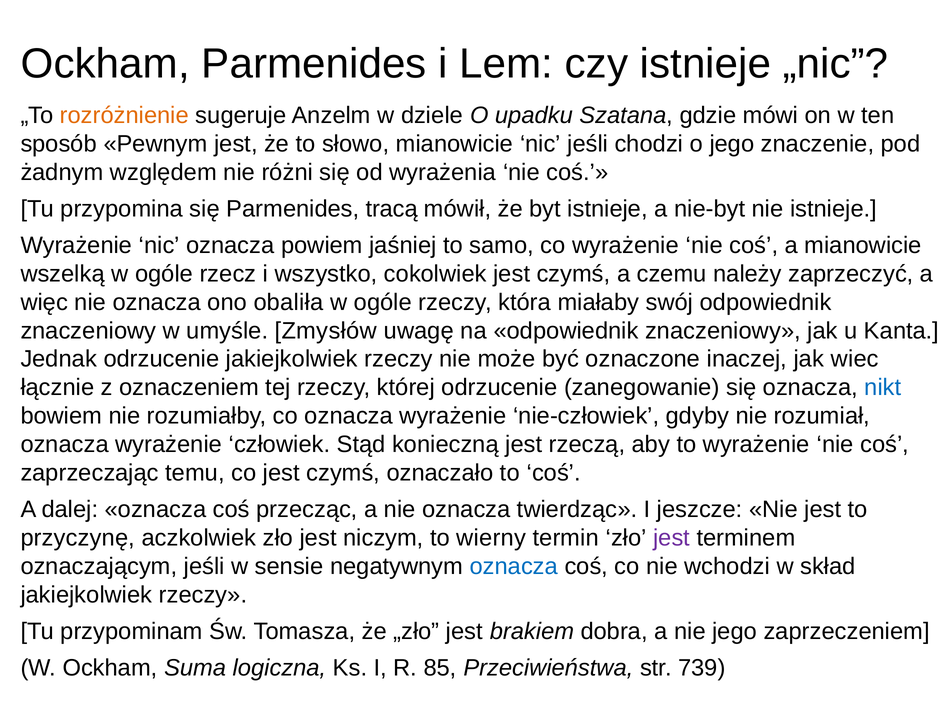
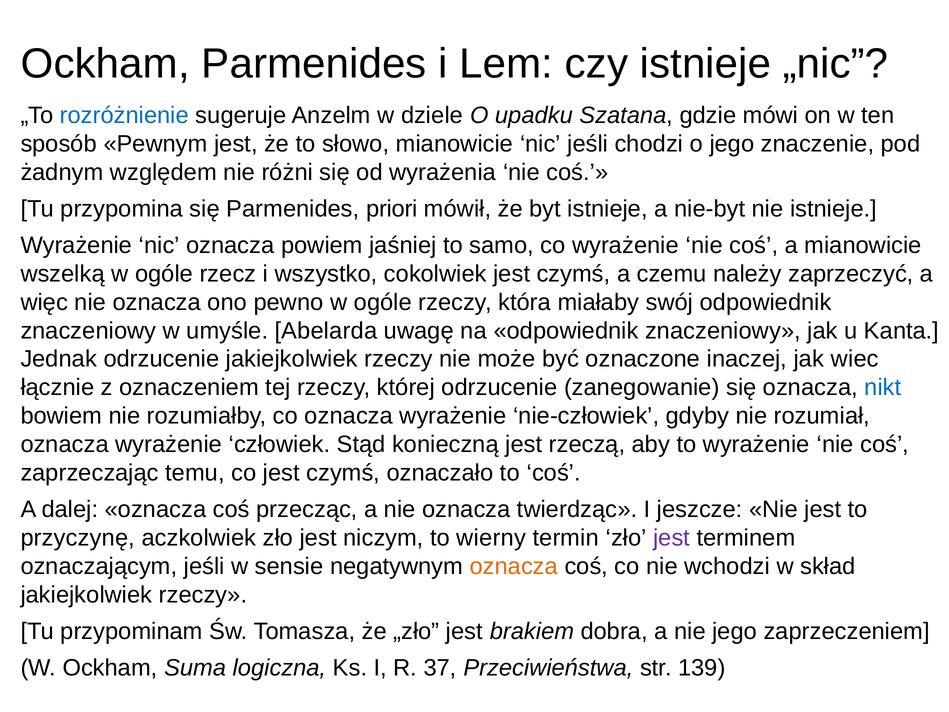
rozróżnienie colour: orange -> blue (124, 115)
tracą: tracą -> priori (392, 209)
obaliła: obaliła -> pewno (289, 302)
Zmysłów: Zmysłów -> Abelarda (326, 331)
oznacza colour: blue -> orange (514, 566)
85: 85 -> 37 (440, 667)
739: 739 -> 139 (702, 667)
